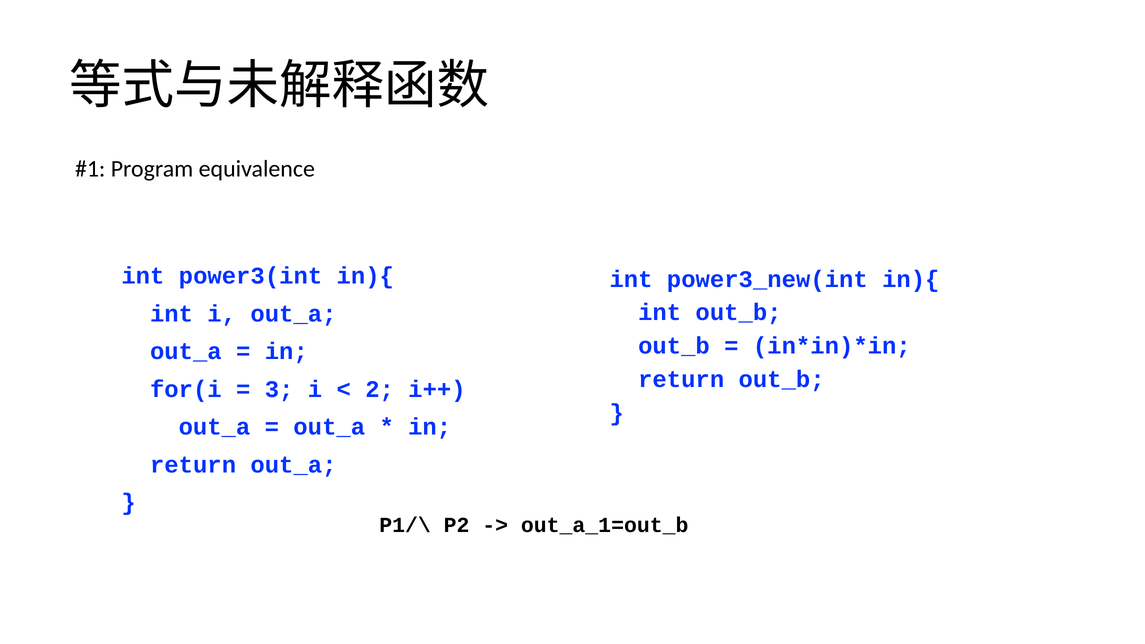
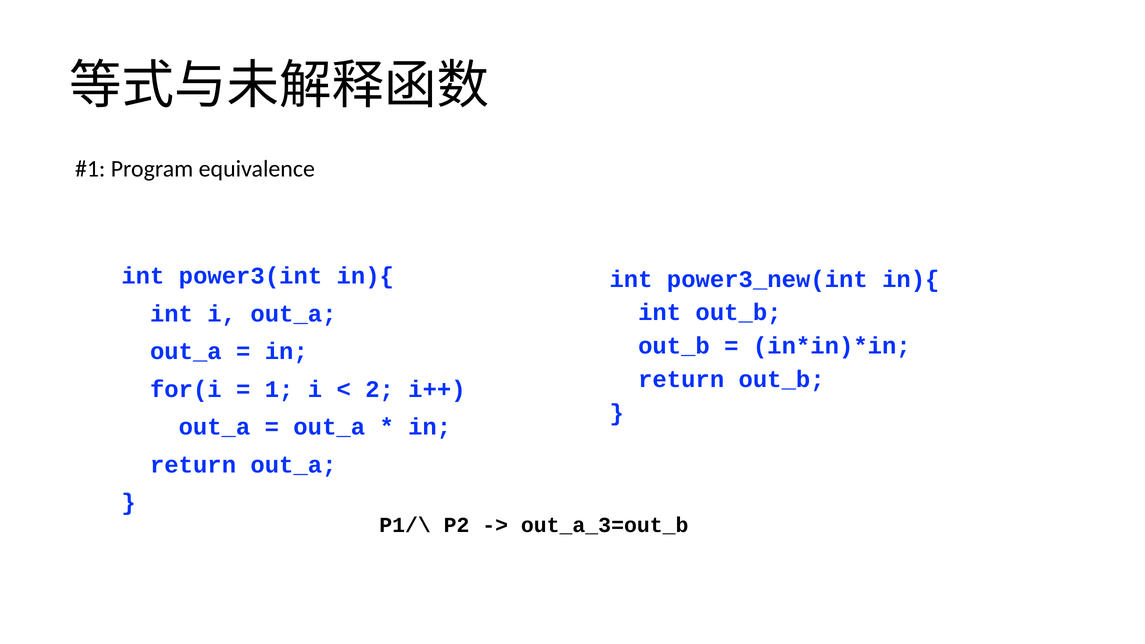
3: 3 -> 1 (279, 389)
out_a_1=out_b: out_a_1=out_b -> out_a_3=out_b (605, 525)
